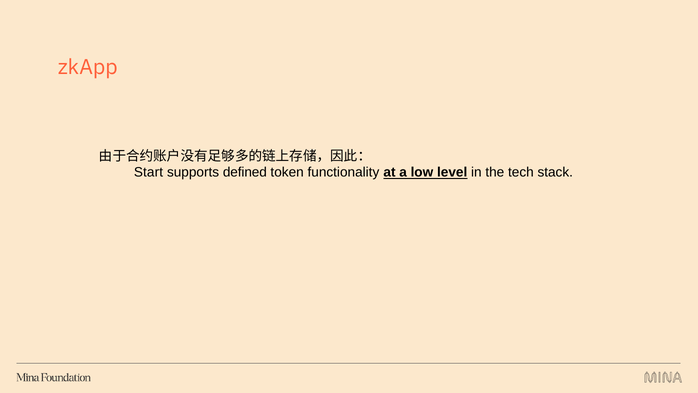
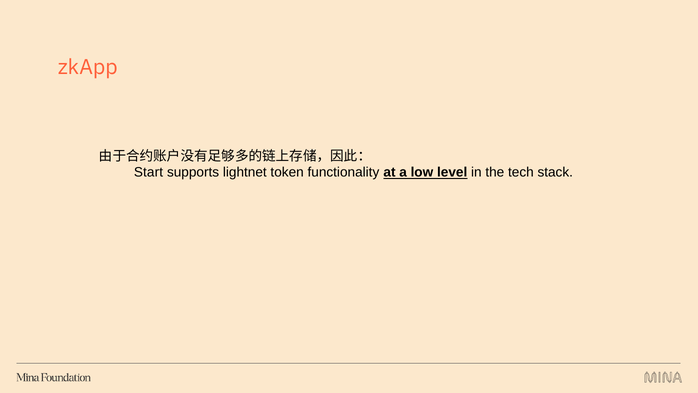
defined: defined -> lightnet (245, 172)
